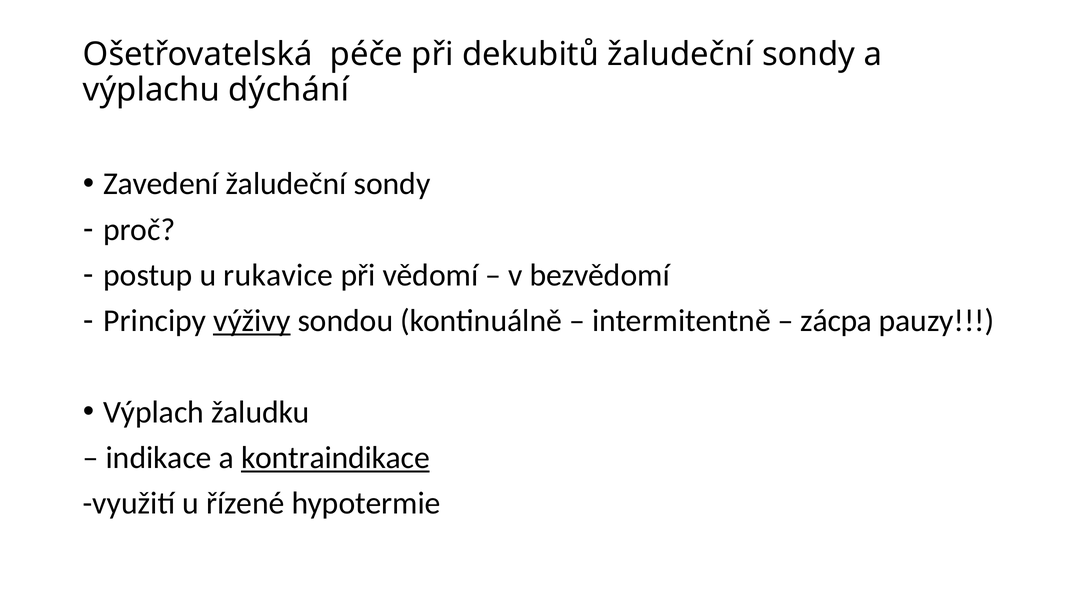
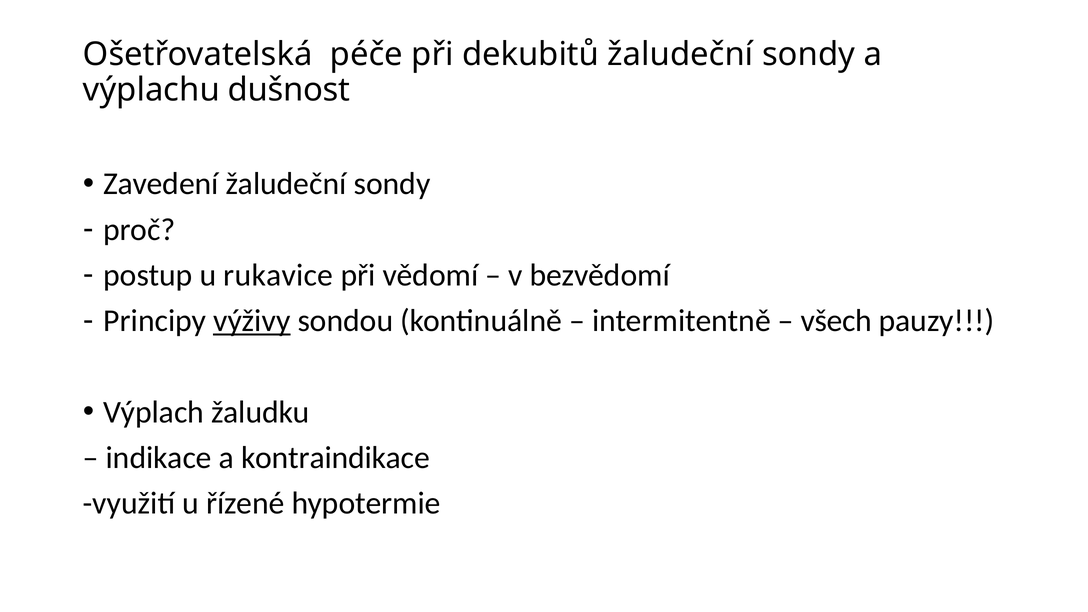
dýchání: dýchání -> dušnost (289, 90)
zácpa: zácpa -> všech (836, 321)
kontraindikace underline: present -> none (335, 458)
